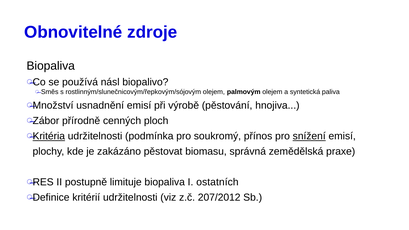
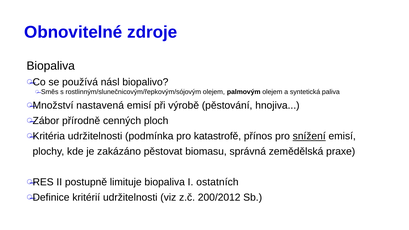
usnadnění: usnadnění -> nastavená (100, 106)
Kritéria underline: present -> none (49, 136)
soukromý: soukromý -> katastrofě (217, 136)
207/2012: 207/2012 -> 200/2012 (219, 198)
